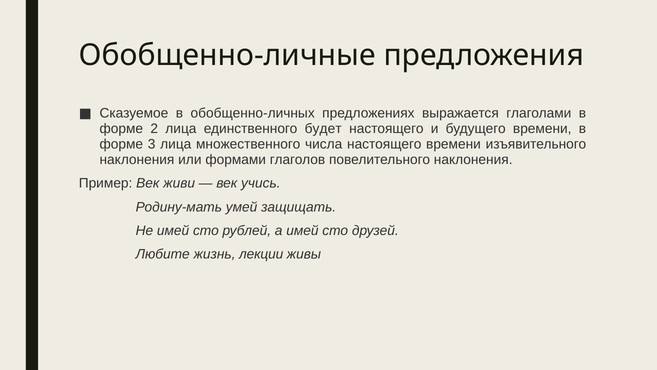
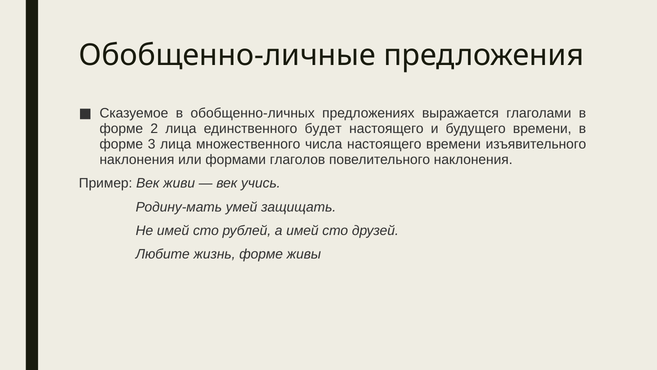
жизнь лекции: лекции -> форме (261, 254)
